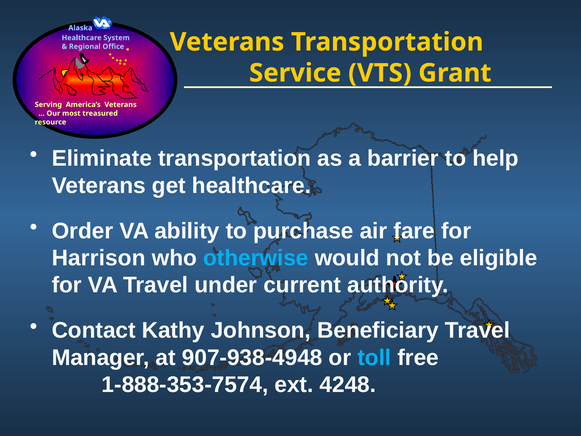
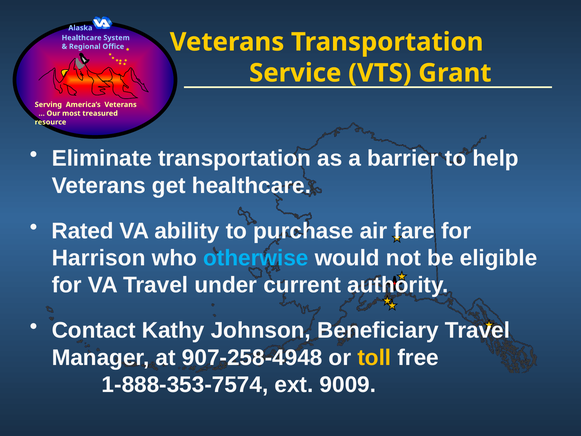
Order: Order -> Rated (83, 231)
907-938-4948: 907-938-4948 -> 907-258-4948 (252, 357)
toll colour: light blue -> yellow (374, 357)
4248: 4248 -> 9009 (348, 384)
